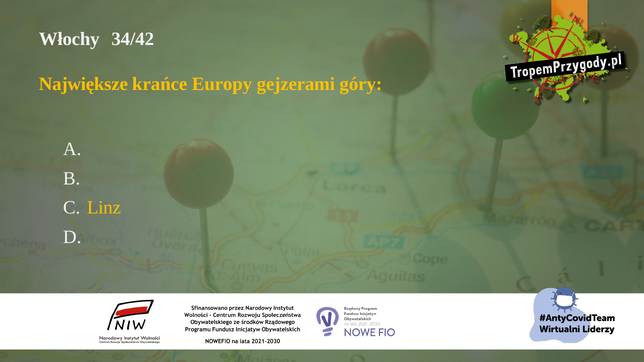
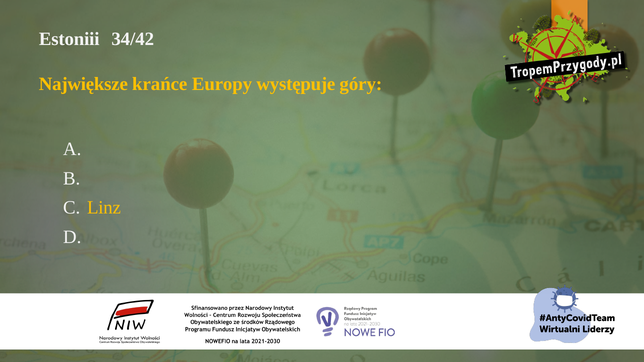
Włochy: Włochy -> Estoniii (69, 39)
gejzerami: gejzerami -> występuje (296, 84)
